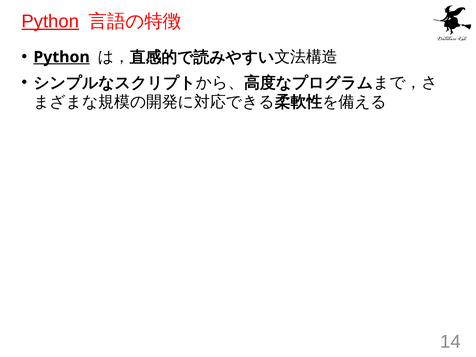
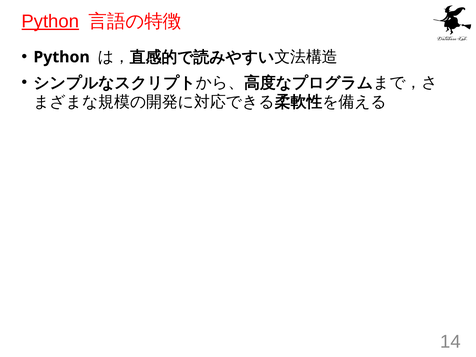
Python underline: present -> none (62, 57)
